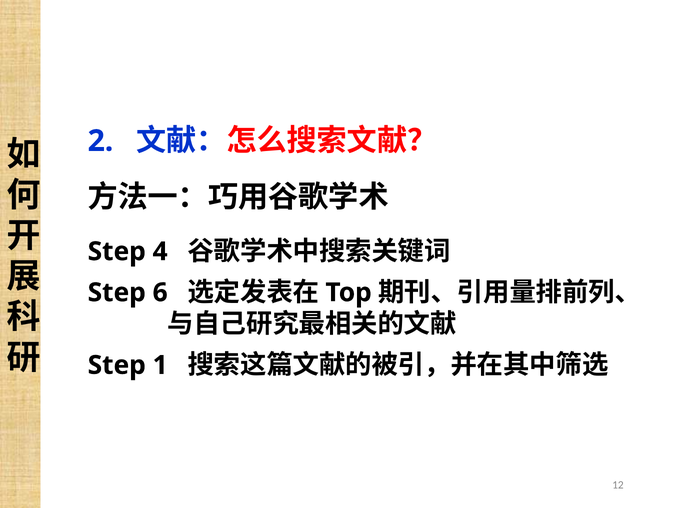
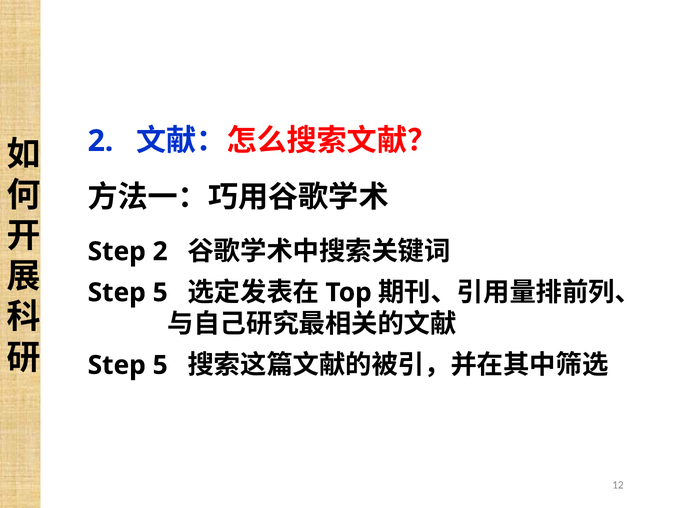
Step 4: 4 -> 2 (160, 251)
6: 6 -> 5 (160, 292)
1: 1 -> 5 (160, 365)
